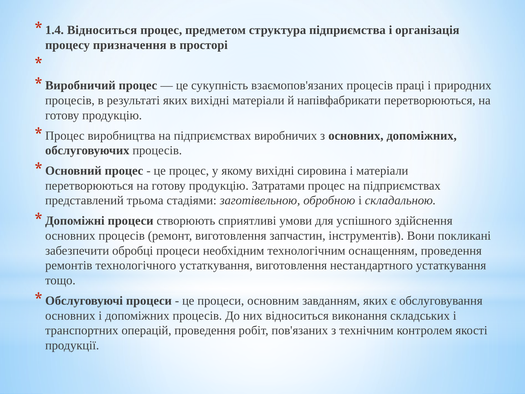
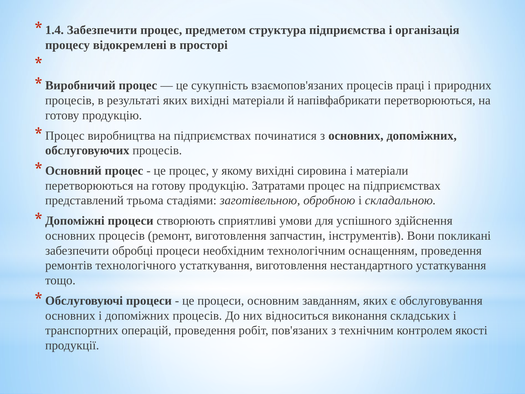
Відноситься: Відноситься -> Забезпечити (102, 30)
призначення: призначення -> відокремлені (130, 45)
виробничих: виробничих -> починатися (286, 136)
